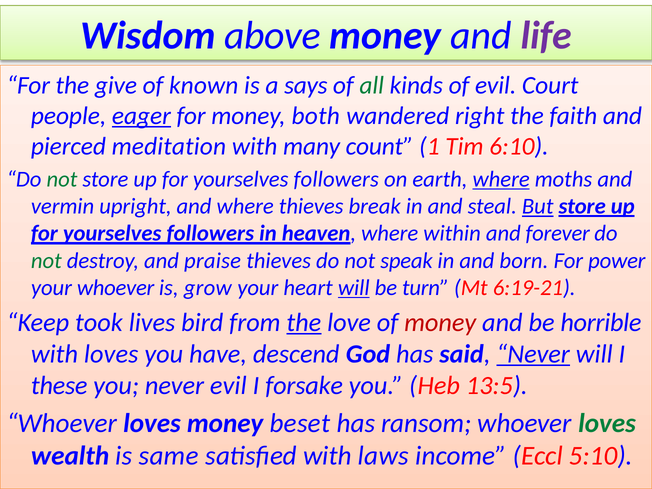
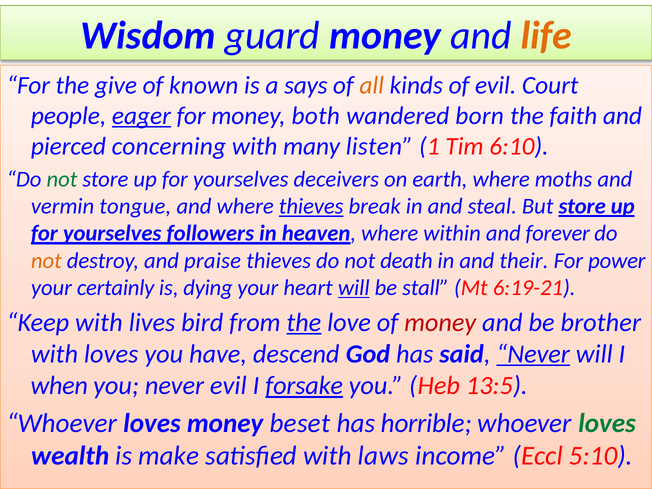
above: above -> guard (272, 35)
life colour: purple -> orange (546, 35)
all colour: green -> orange (372, 85)
right: right -> born (480, 116)
meditation: meditation -> concerning (169, 146)
count: count -> listen (379, 146)
followers: followers -> deceivers (336, 179)
where underline: present -> none (501, 179)
upright: upright -> tongue (135, 206)
thieves underline: none -> present (311, 206)
But underline: present -> none (538, 206)
not colour: green -> orange (46, 261)
speak: speak -> death (407, 261)
born: born -> their (524, 261)
your whoever: whoever -> certainly (116, 288)
grow: grow -> dying (208, 288)
turn: turn -> stall (426, 288)
Keep took: took -> with (99, 323)
horrible: horrible -> brother (601, 323)
these: these -> when (59, 386)
forsake underline: none -> present (304, 386)
ransom: ransom -> horrible (426, 423)
same: same -> make (169, 456)
